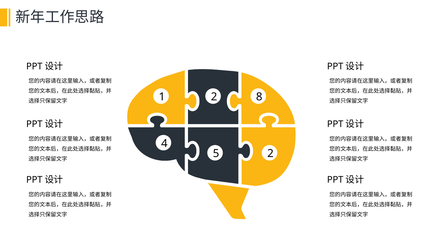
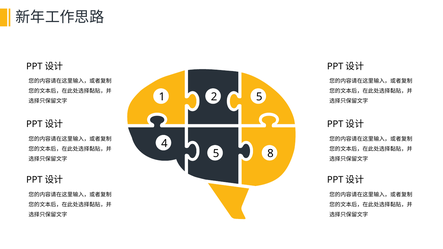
2 8: 8 -> 5 (259, 97)
5 2: 2 -> 8 (270, 154)
